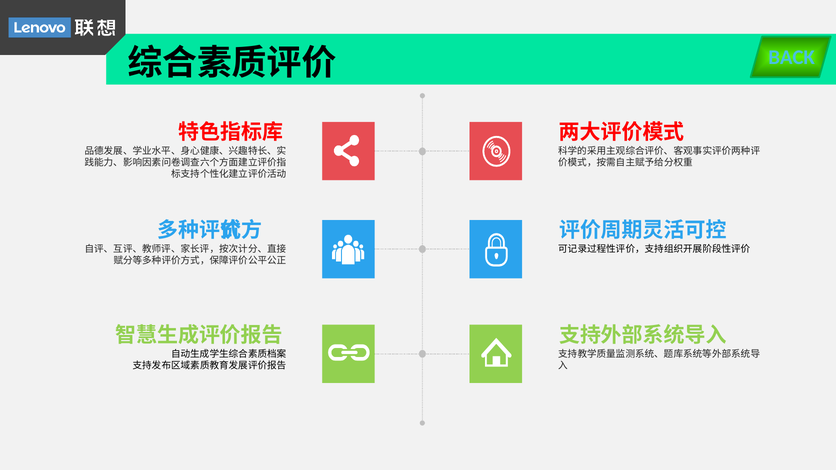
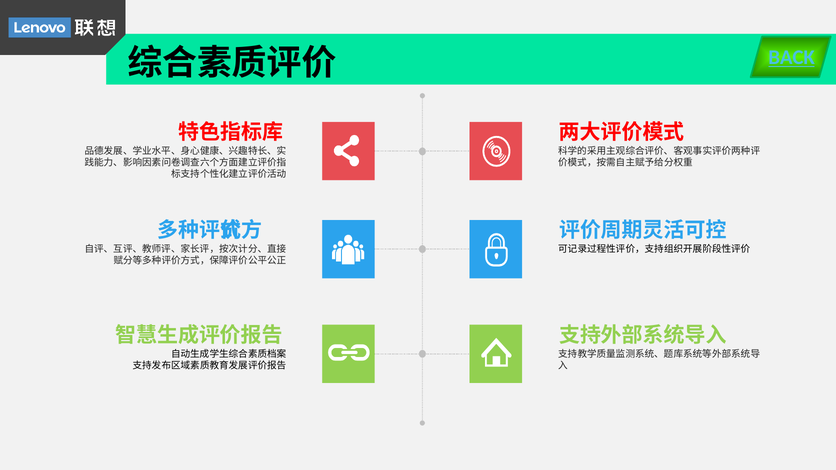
BACK underline: none -> present (792, 58)
